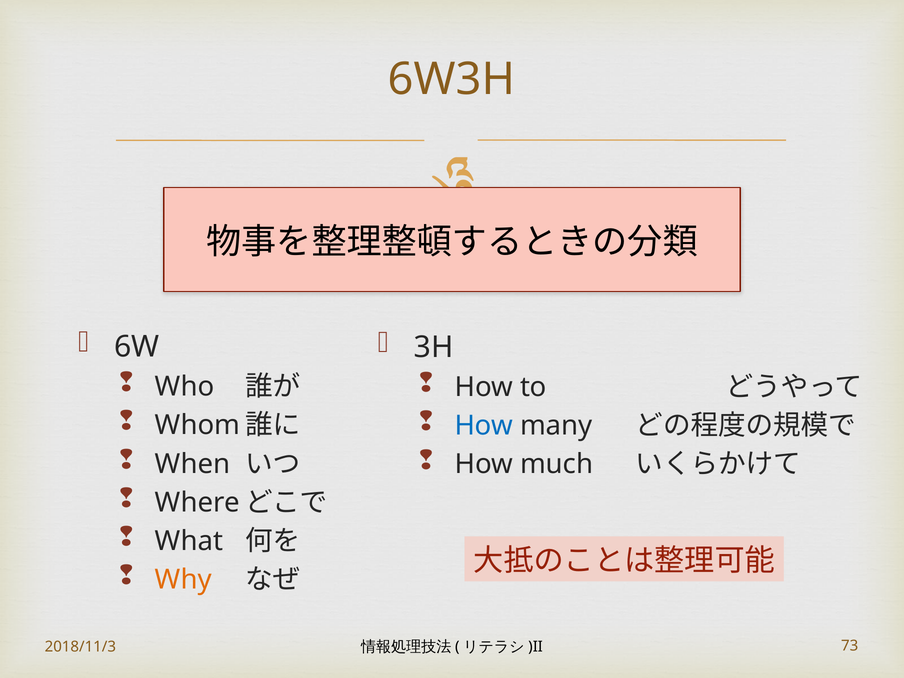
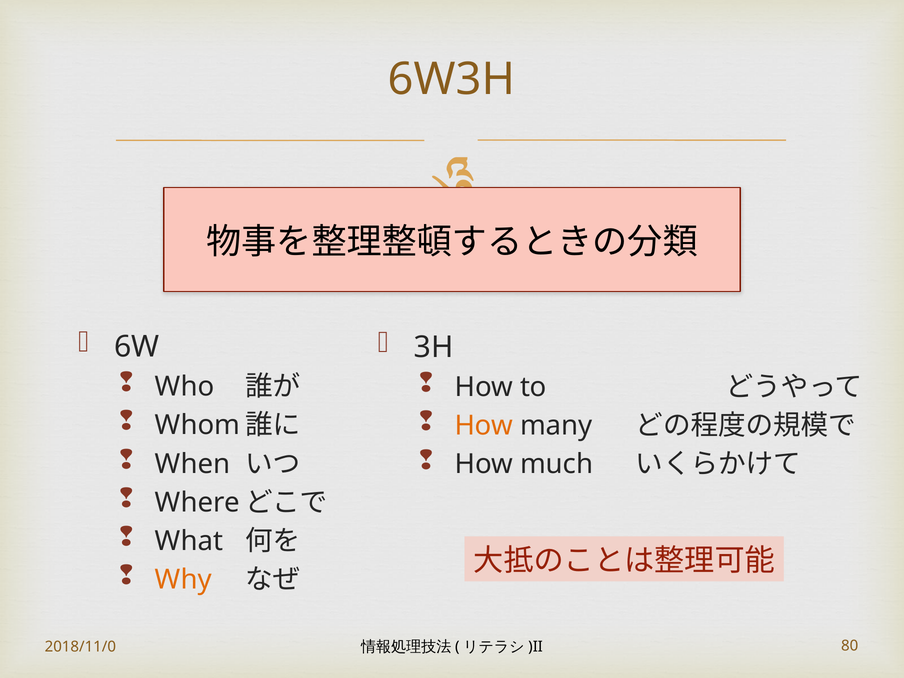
How colour: blue -> orange (484, 426)
2018/11/3: 2018/11/3 -> 2018/11/0 (80, 647)
73: 73 -> 80 (850, 646)
